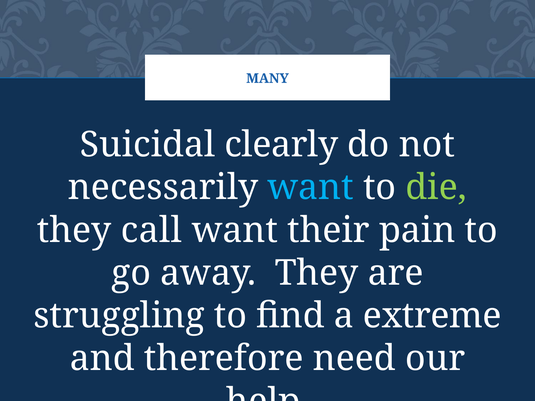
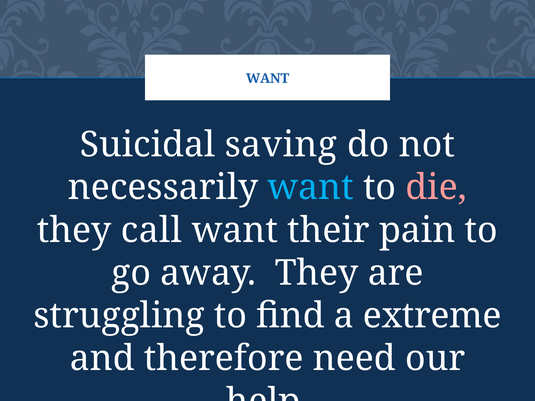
MANY: MANY -> WANT (268, 78)
clearly: clearly -> saving (281, 145)
die colour: light green -> pink (436, 188)
